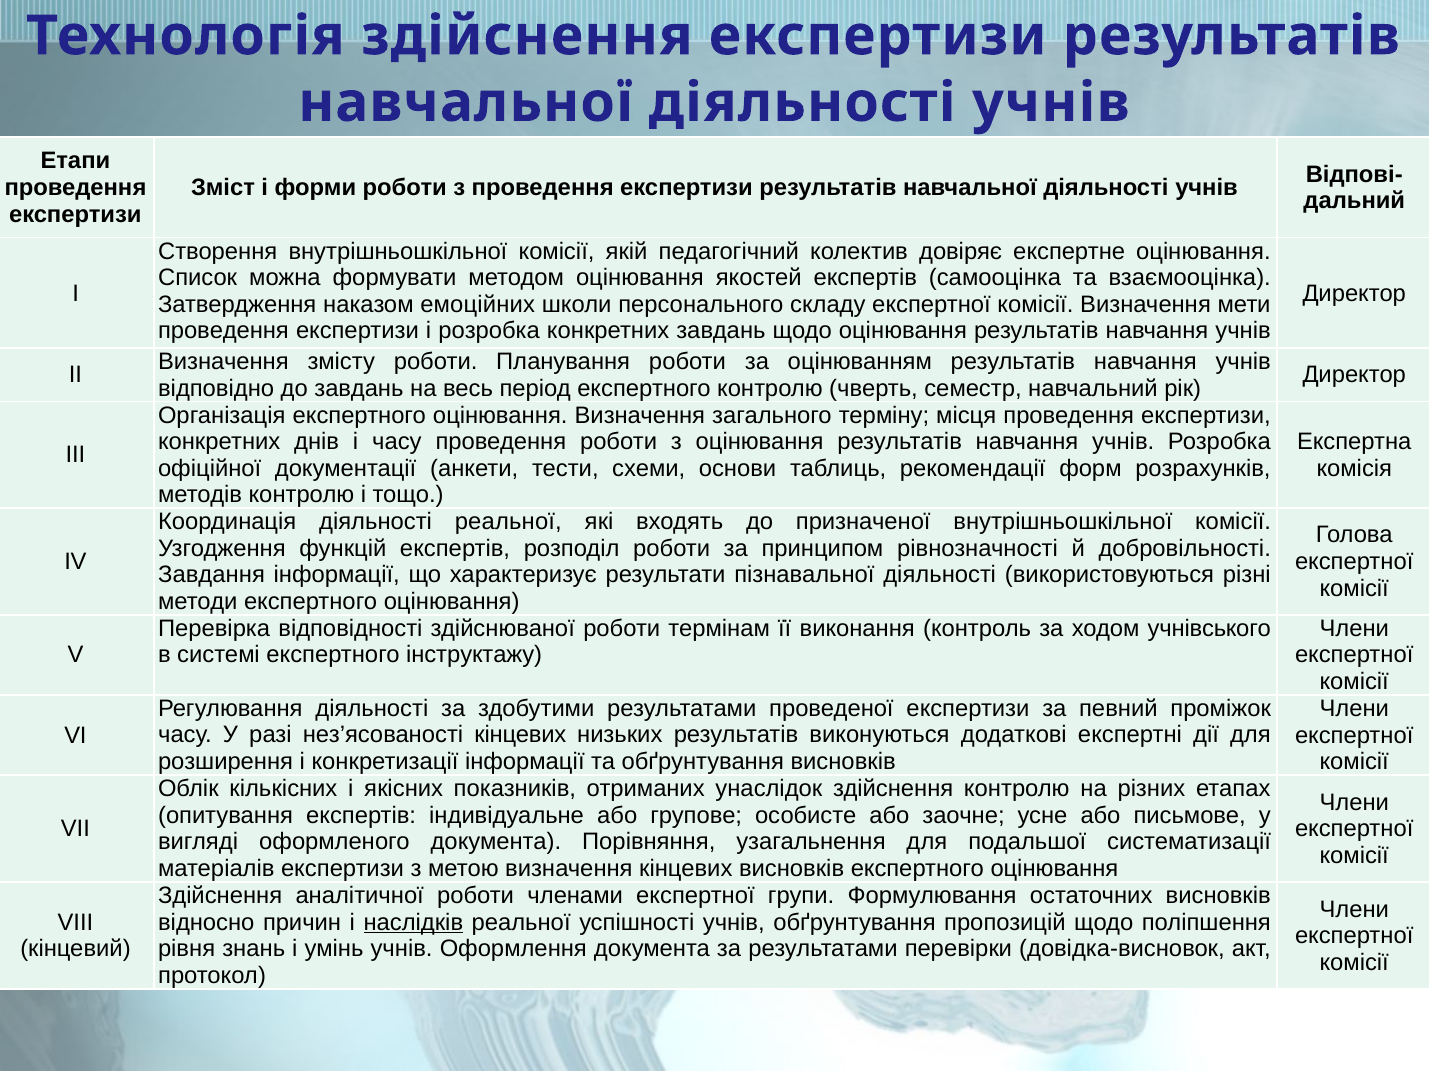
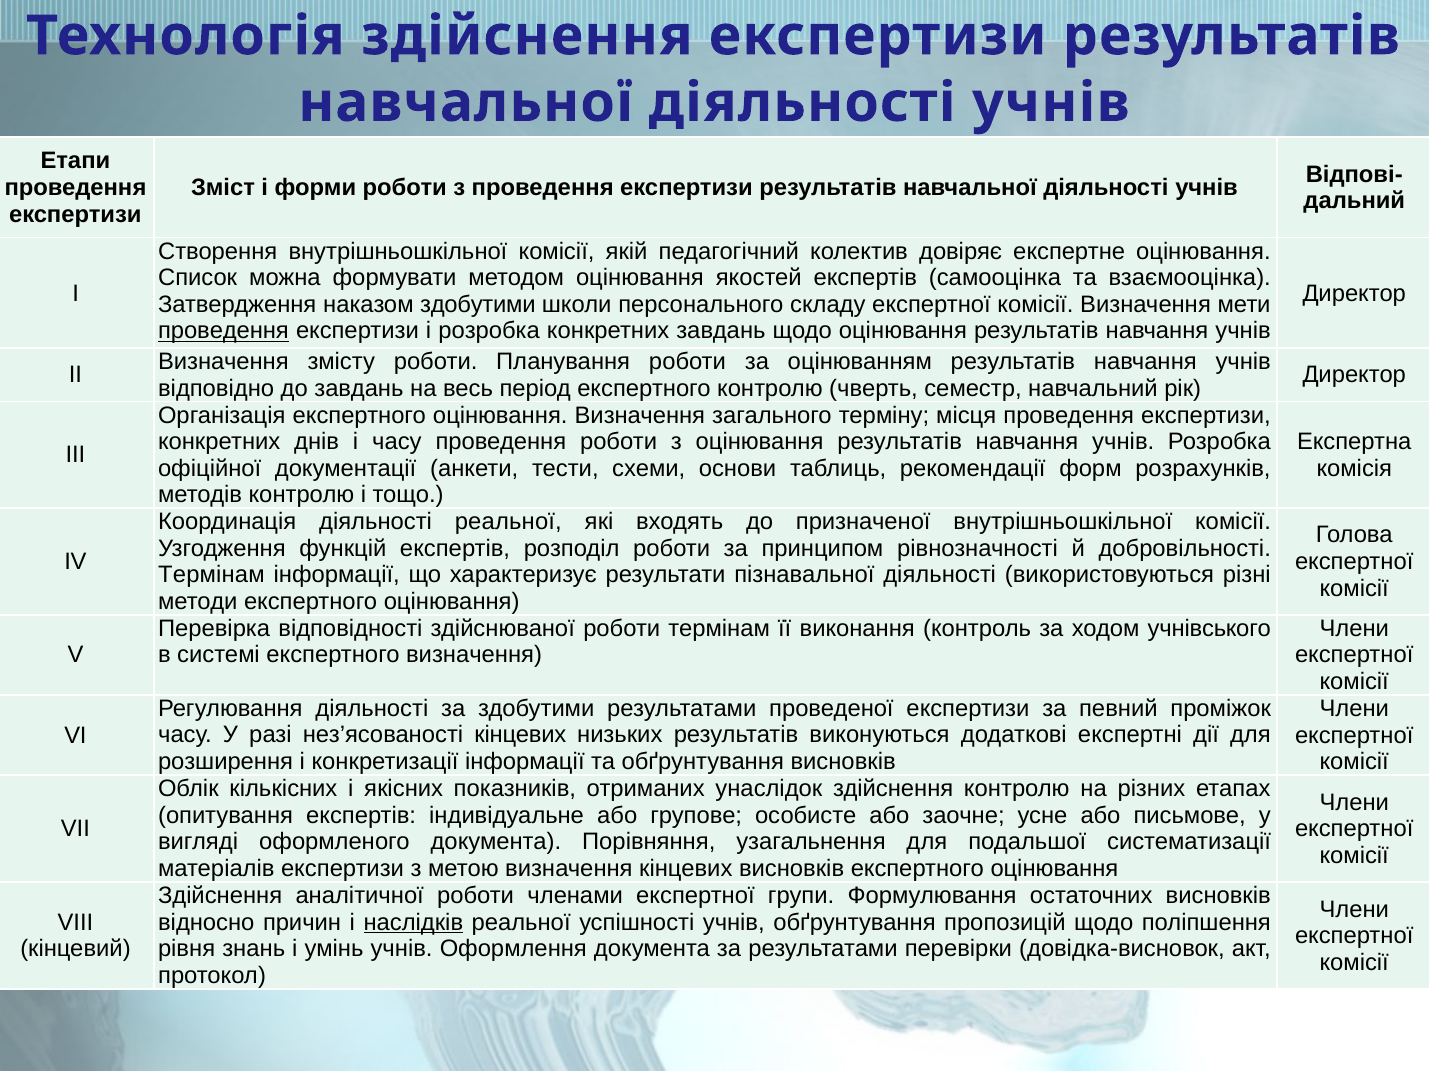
наказом емоційних: емоційних -> здобутими (478, 305)
проведення underline: none -> present (224, 331)
Завдання: Завдання -> Термінам (211, 576)
експертного інструктажу: інструктажу -> визначення (474, 656)
